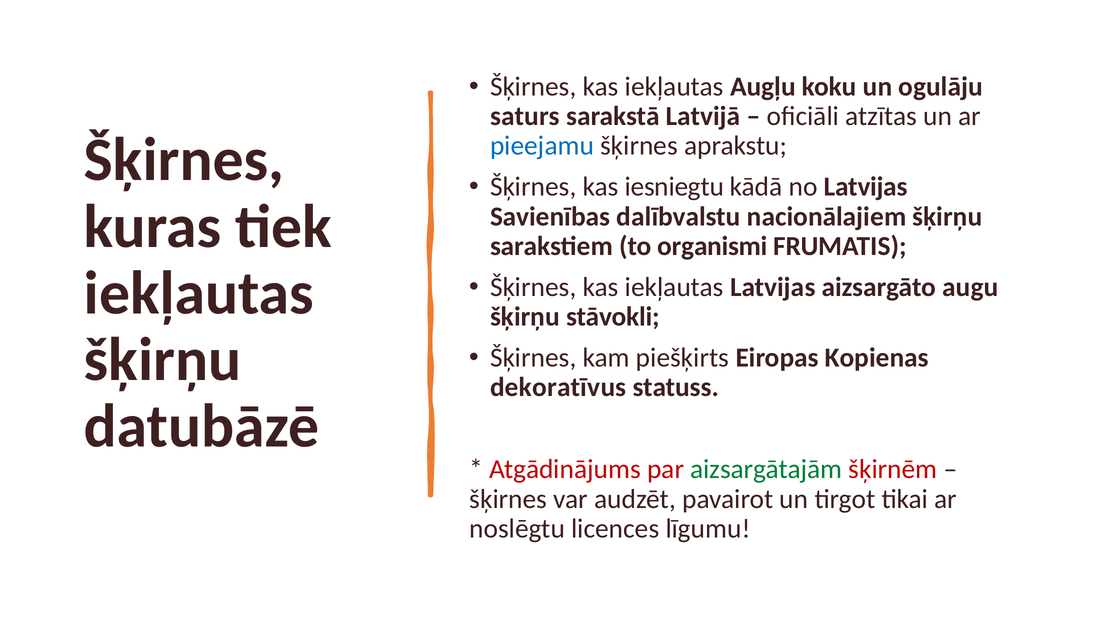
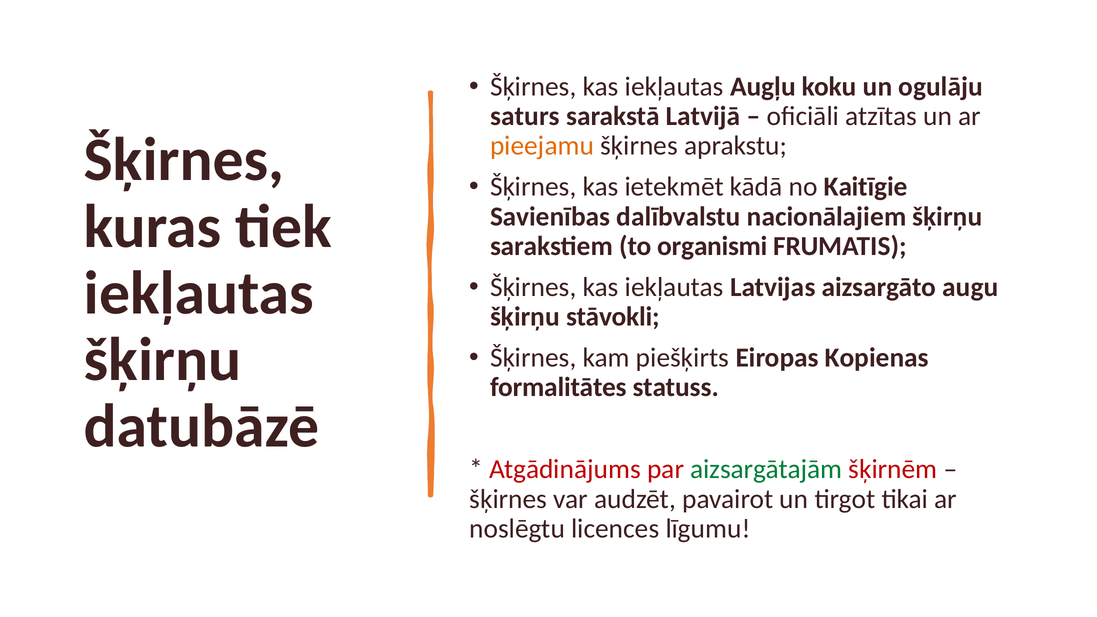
pieejamu colour: blue -> orange (542, 146)
iesniegtu: iesniegtu -> ietekmēt (674, 187)
no Latvijas: Latvijas -> Kaitīgie (866, 187)
dekoratīvus: dekoratīvus -> formalitātes (558, 387)
